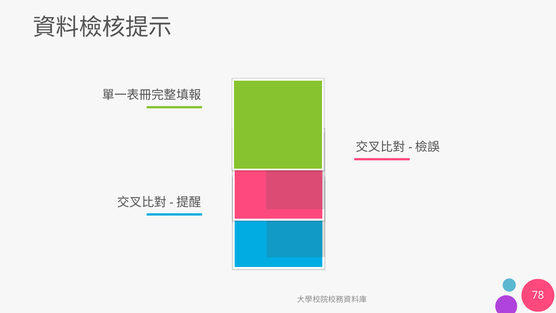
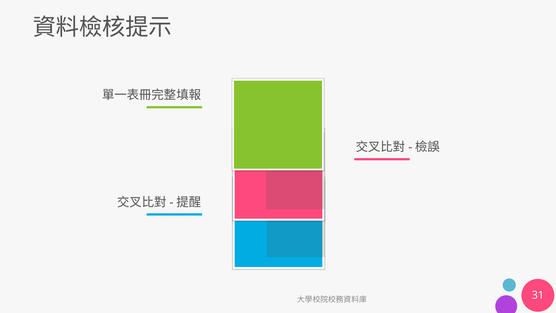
78: 78 -> 31 (538, 295)
